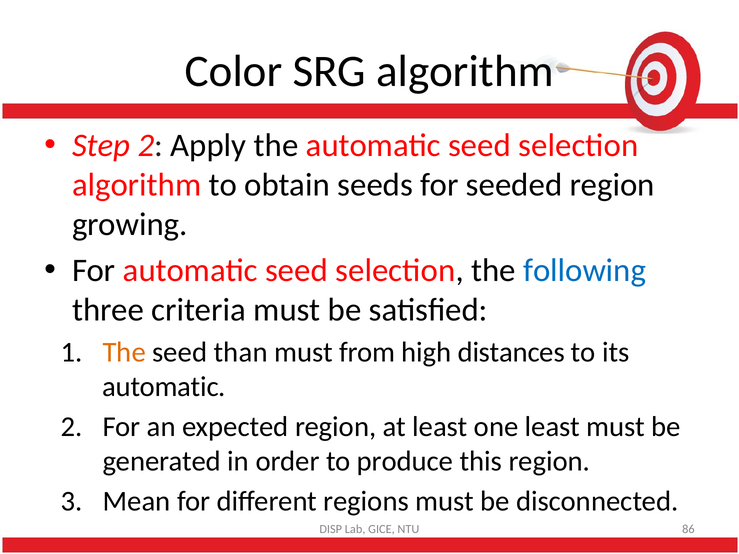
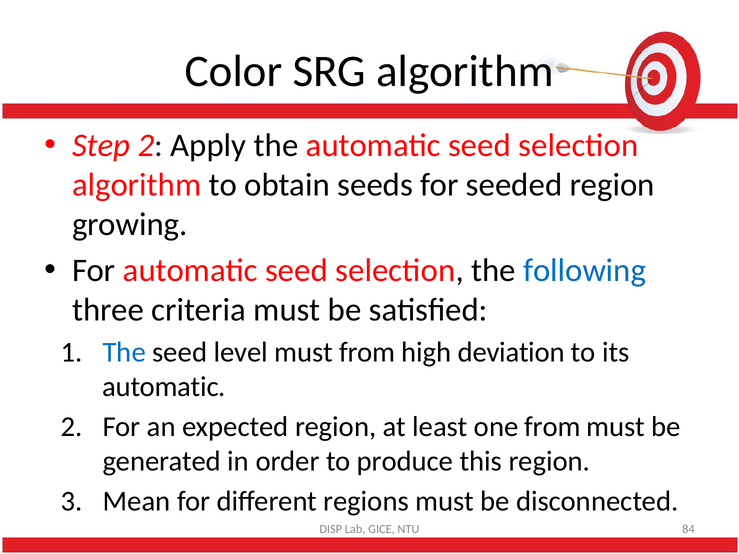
The colour: orange -> blue (124, 352)
than: than -> level (241, 352)
distances: distances -> deviation (511, 352)
one least: least -> from (552, 427)
86: 86 -> 84 (688, 529)
